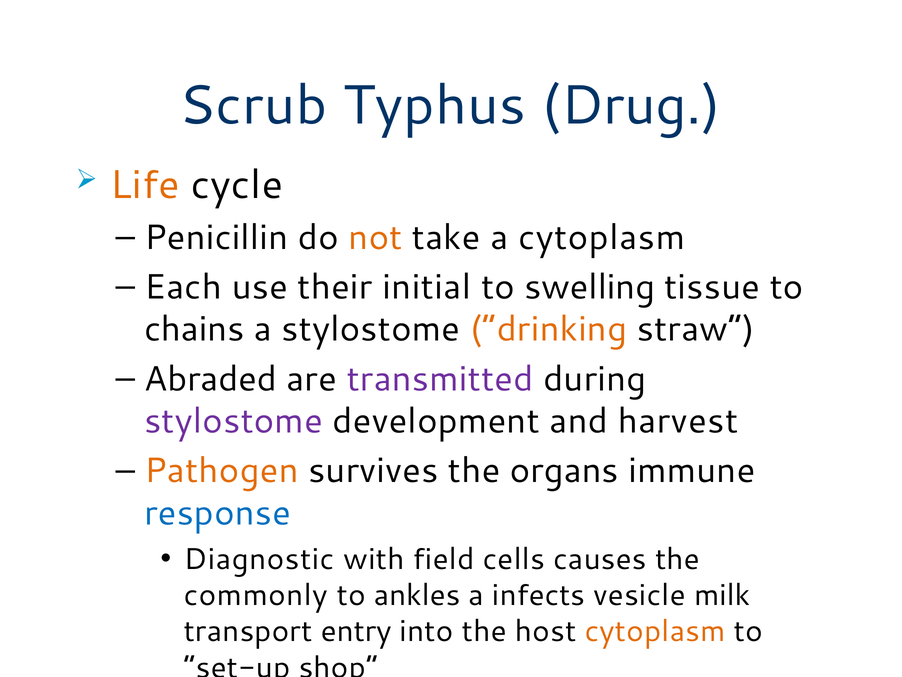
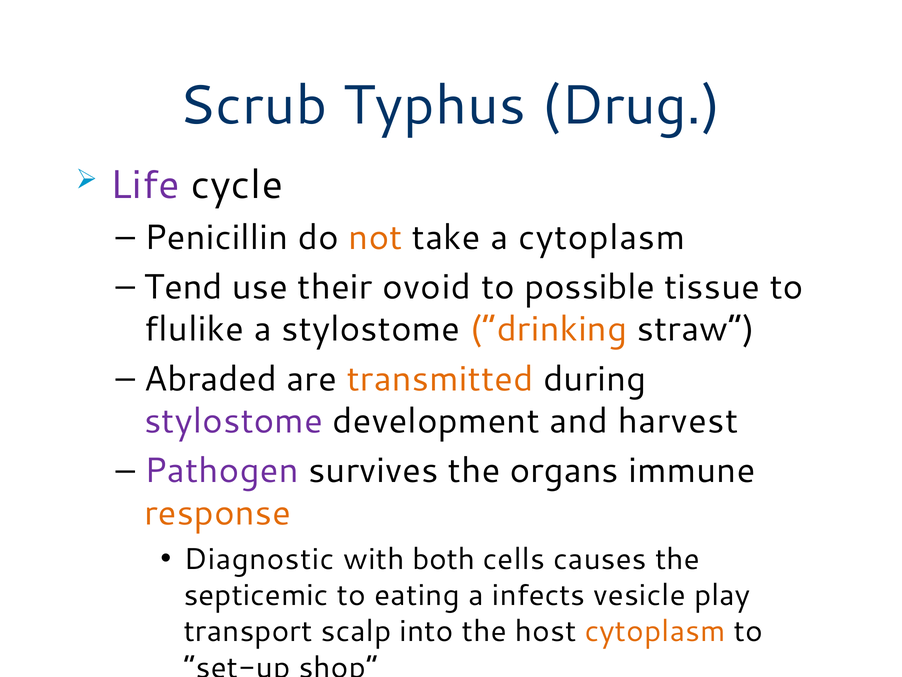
Life colour: orange -> purple (145, 185)
Each: Each -> Tend (183, 287)
initial: initial -> ovoid (427, 287)
swelling: swelling -> possible (590, 287)
chains: chains -> flulike (194, 329)
transmitted colour: purple -> orange (440, 379)
Pathogen colour: orange -> purple (221, 470)
response colour: blue -> orange (218, 513)
field: field -> both (444, 559)
commonly: commonly -> septicemic (256, 595)
ankles: ankles -> eating (417, 595)
milk: milk -> play (722, 595)
entry: entry -> scalp (356, 631)
